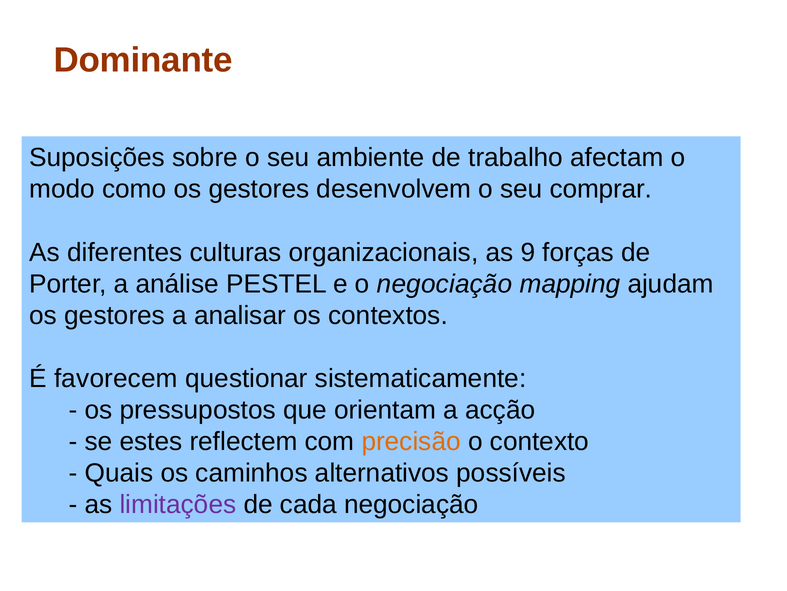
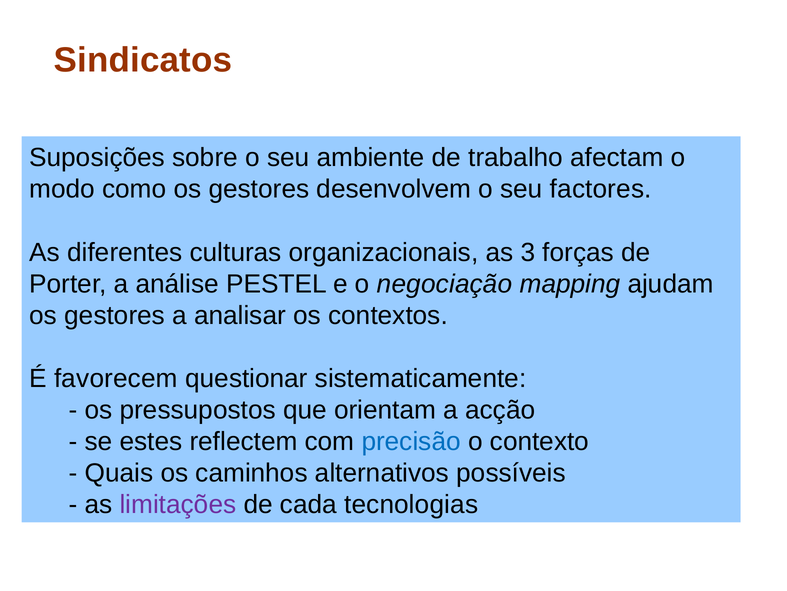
Dominante: Dominante -> Sindicatos (143, 60)
comprar: comprar -> factores (601, 189)
9: 9 -> 3 (528, 252)
precisão colour: orange -> blue (411, 441)
cada negociação: negociação -> tecnologias (411, 504)
